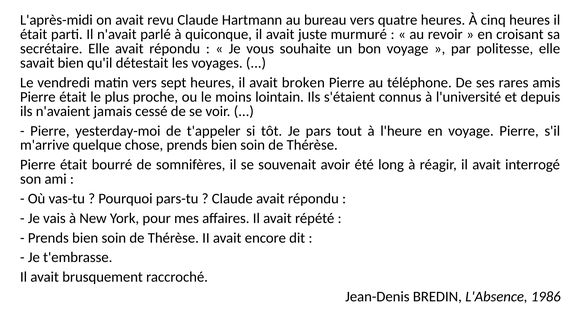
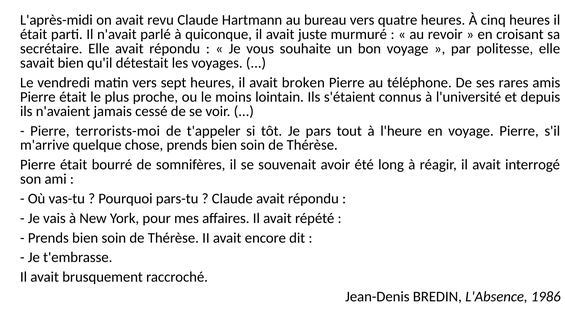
yesterday-moi: yesterday-moi -> terrorists-moi (118, 131)
